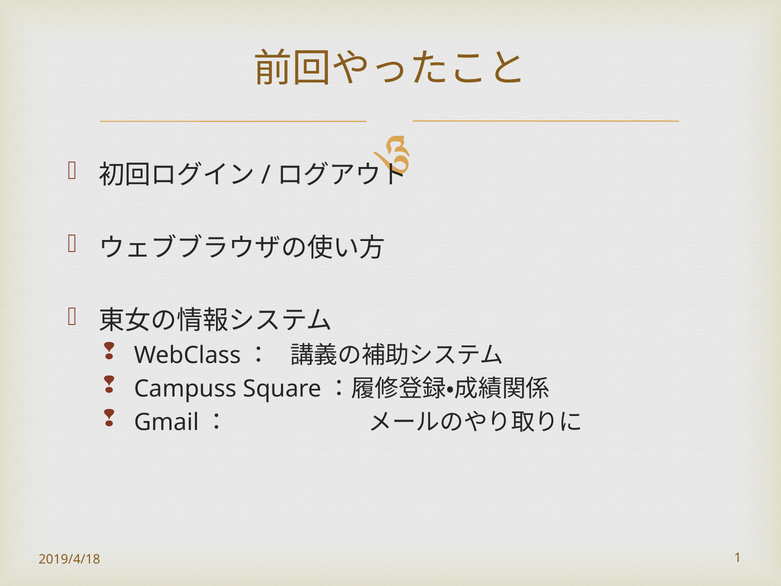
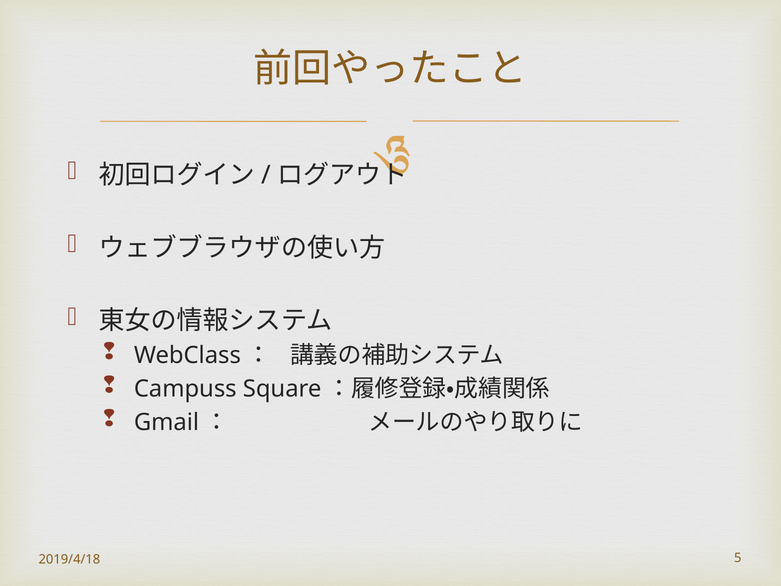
1: 1 -> 5 (738, 558)
